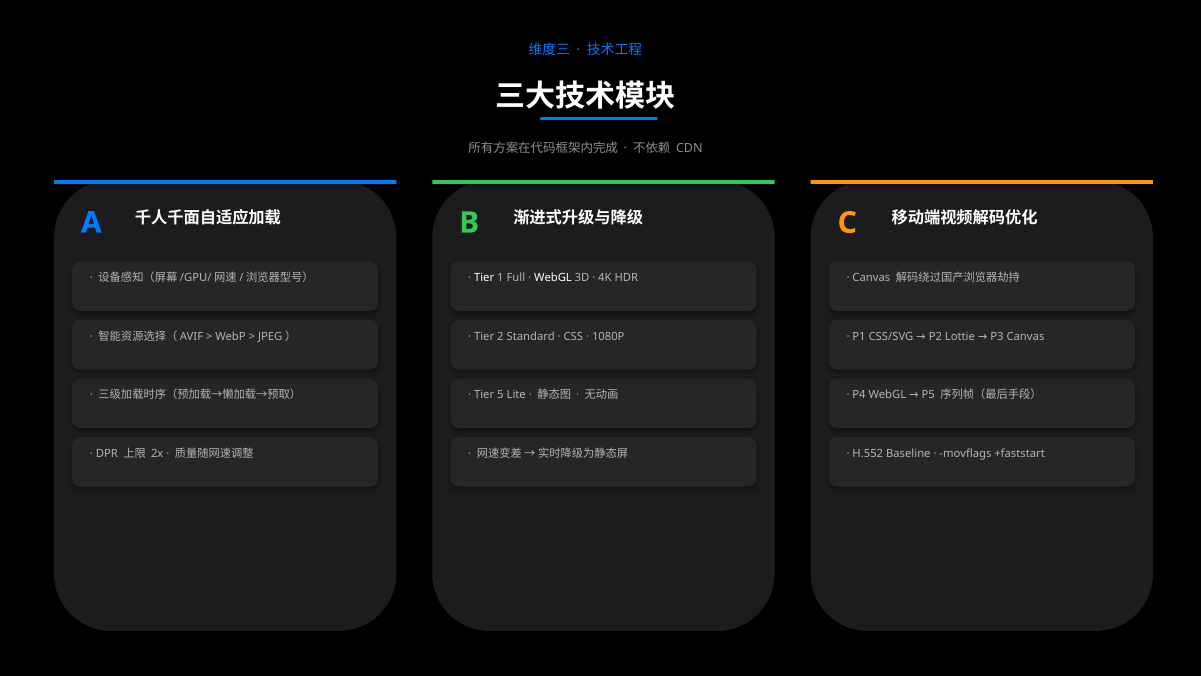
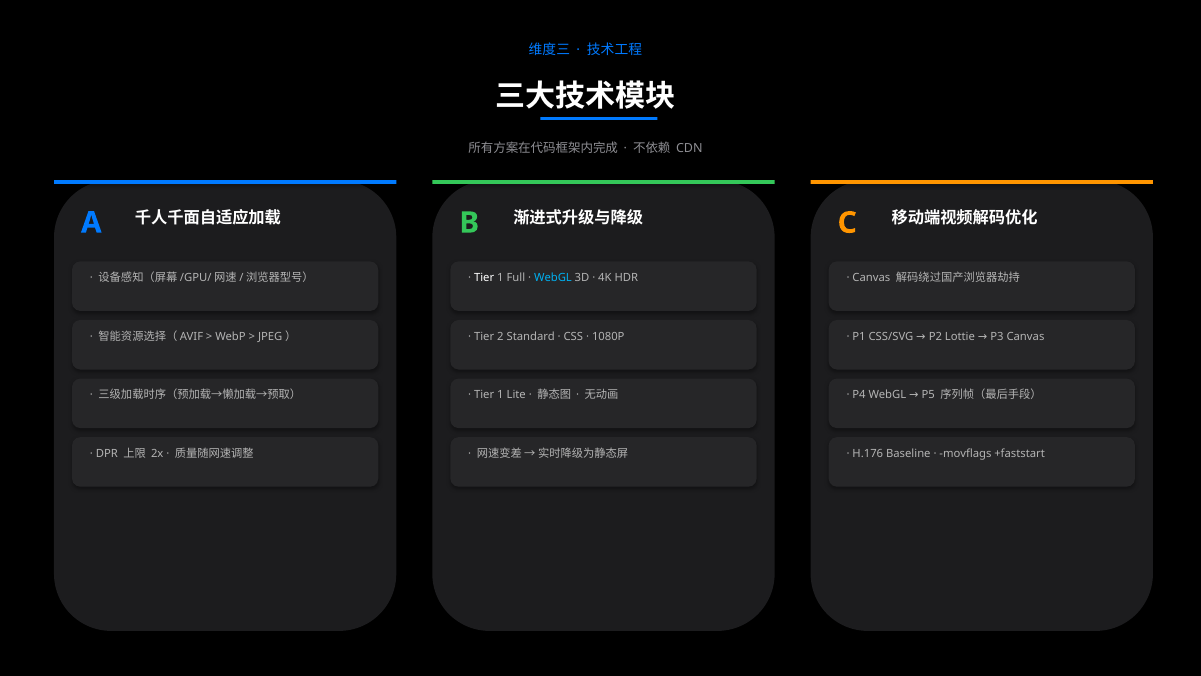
WebGL colour: white -> light blue (553, 278)
5: 5 -> 1 (500, 395)
H.552: H.552 -> H.176 (868, 453)
